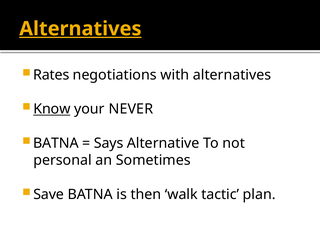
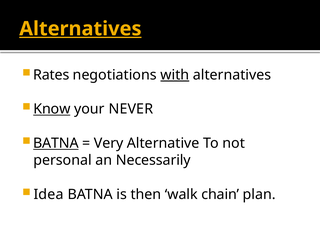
with underline: none -> present (175, 75)
BATNA underline: none -> present (56, 143)
Says: Says -> Very (109, 143)
Sometimes: Sometimes -> Necessarily (153, 160)
Save: Save -> Idea (49, 194)
tactic: tactic -> chain (220, 194)
